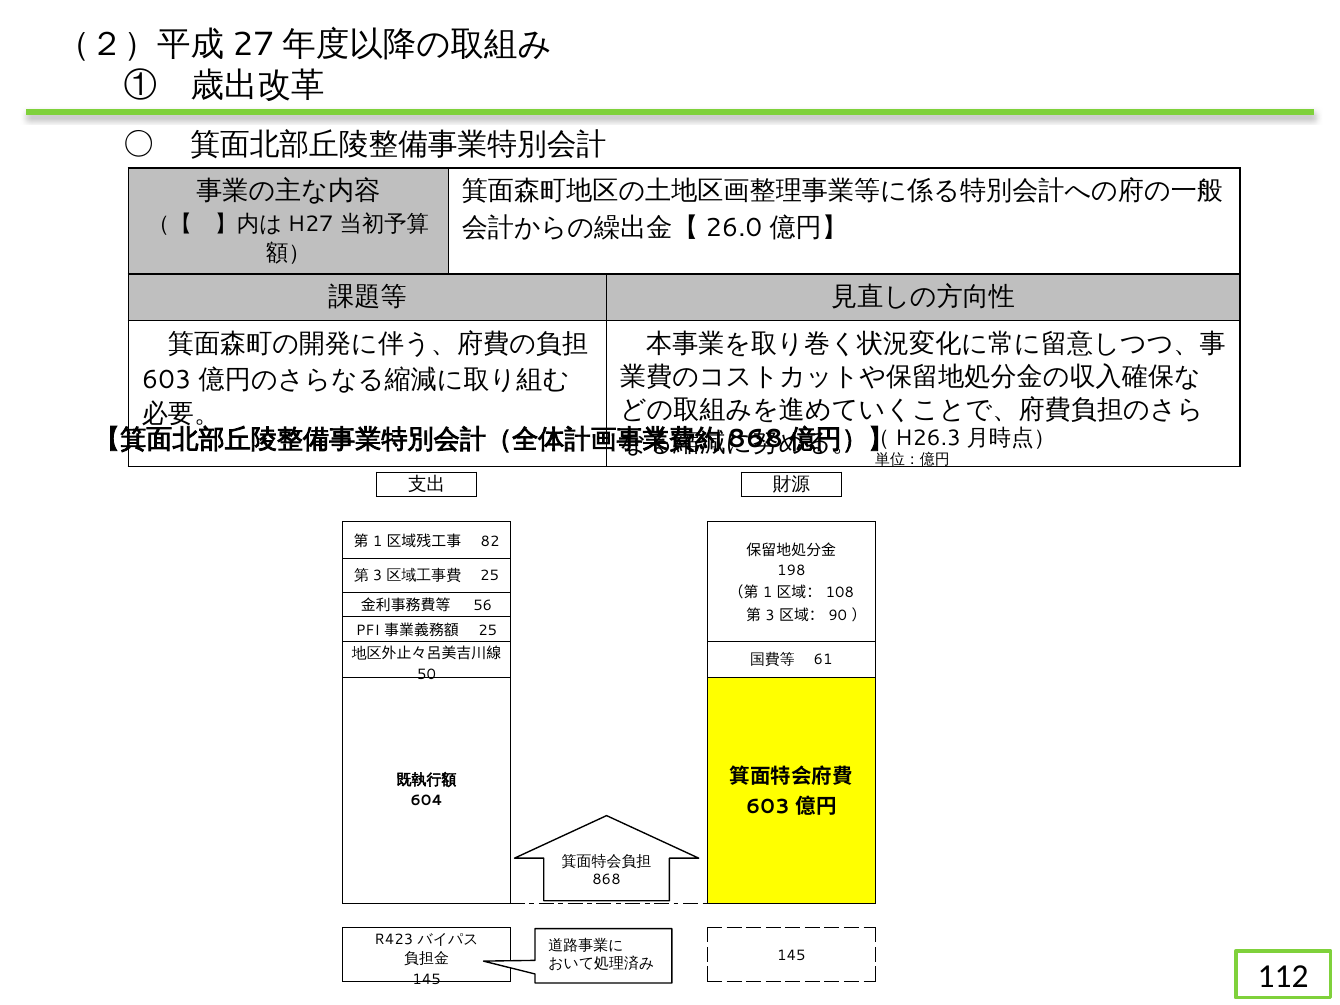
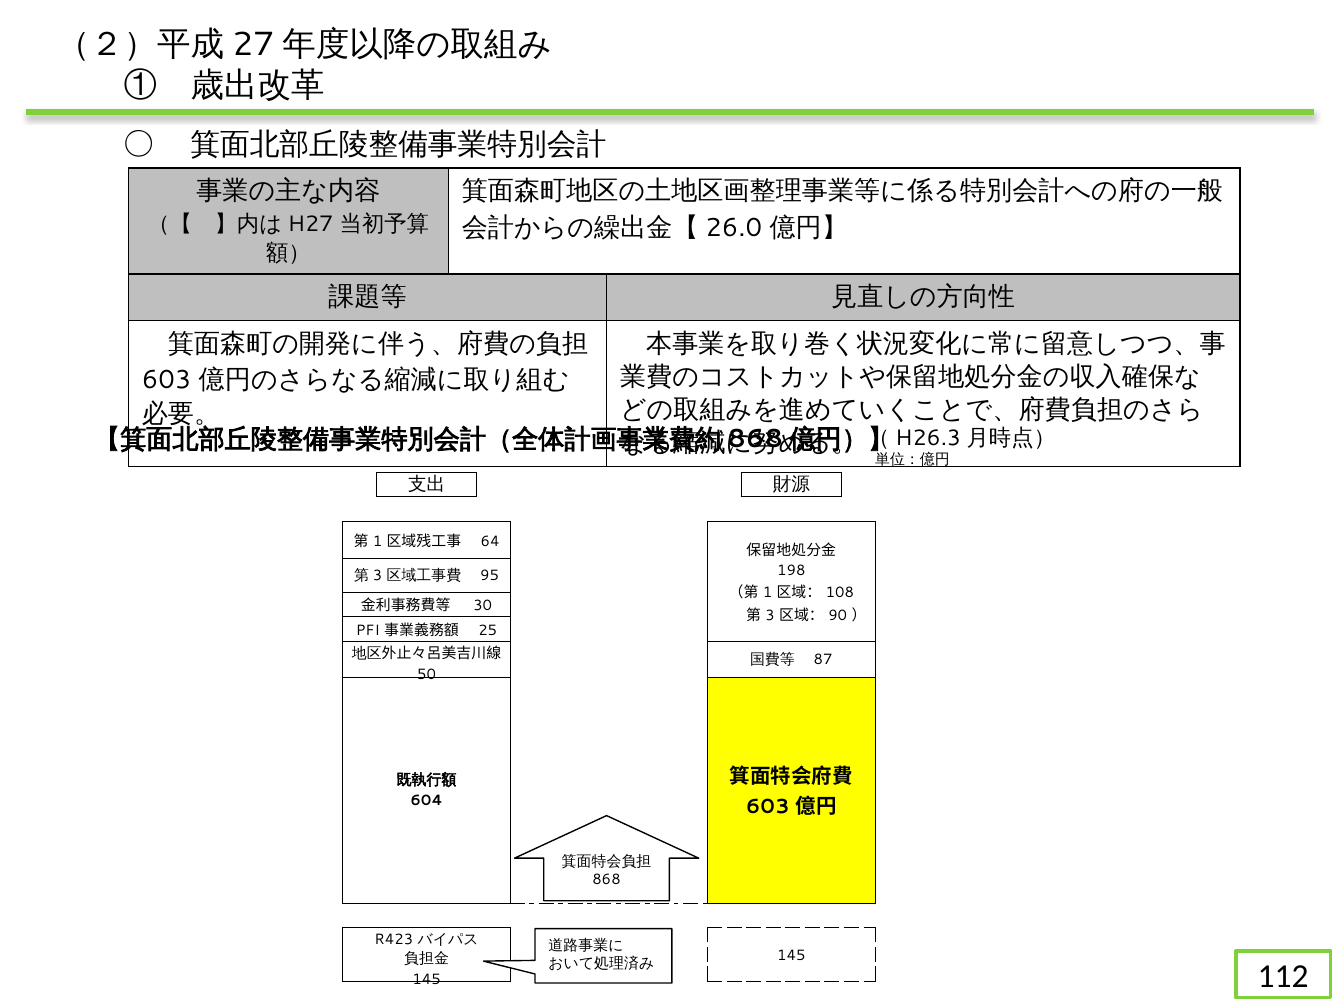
82: 82 -> 64 (490, 541)
25: 25 -> 95 (490, 576)
56: 56 -> 30 (483, 606)
61: 61 -> 87 (823, 660)
